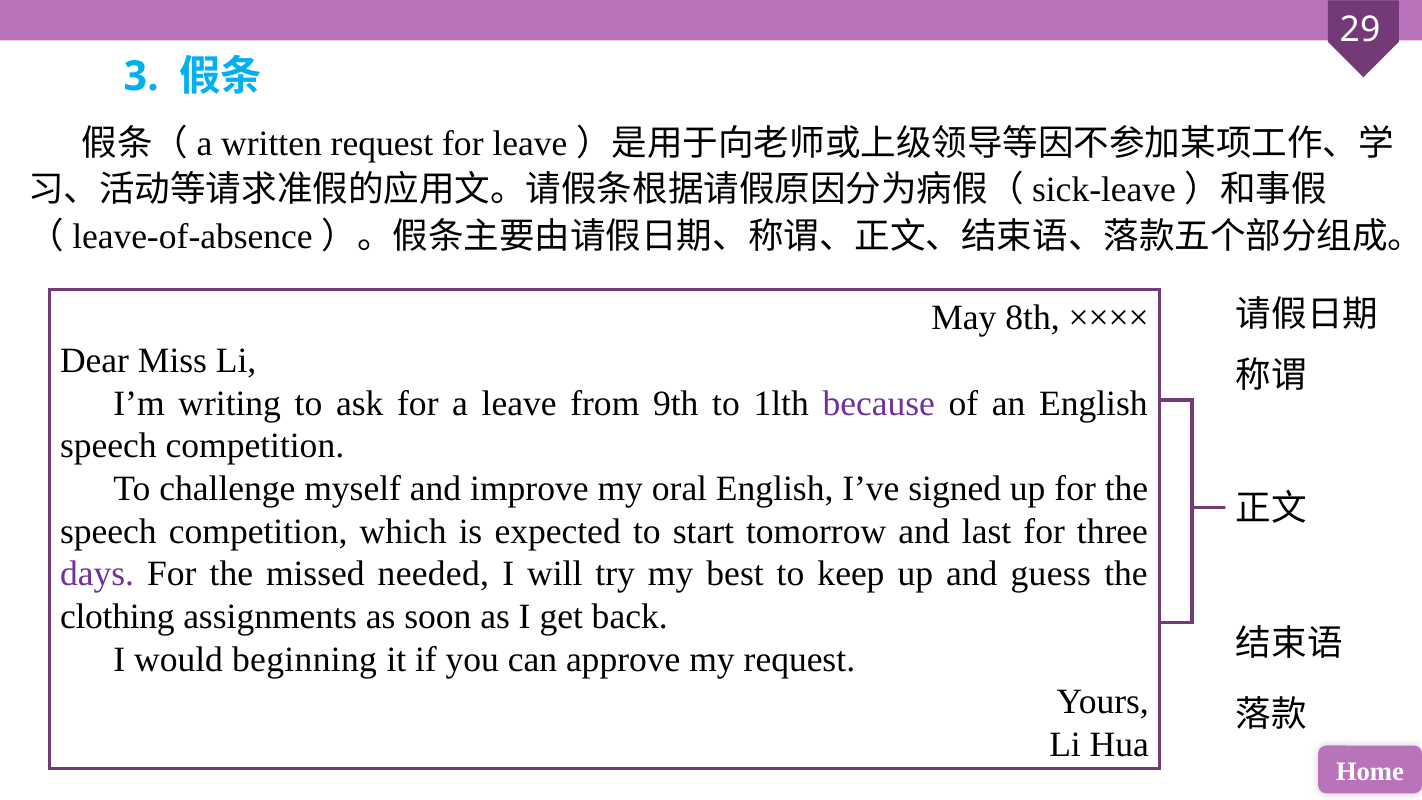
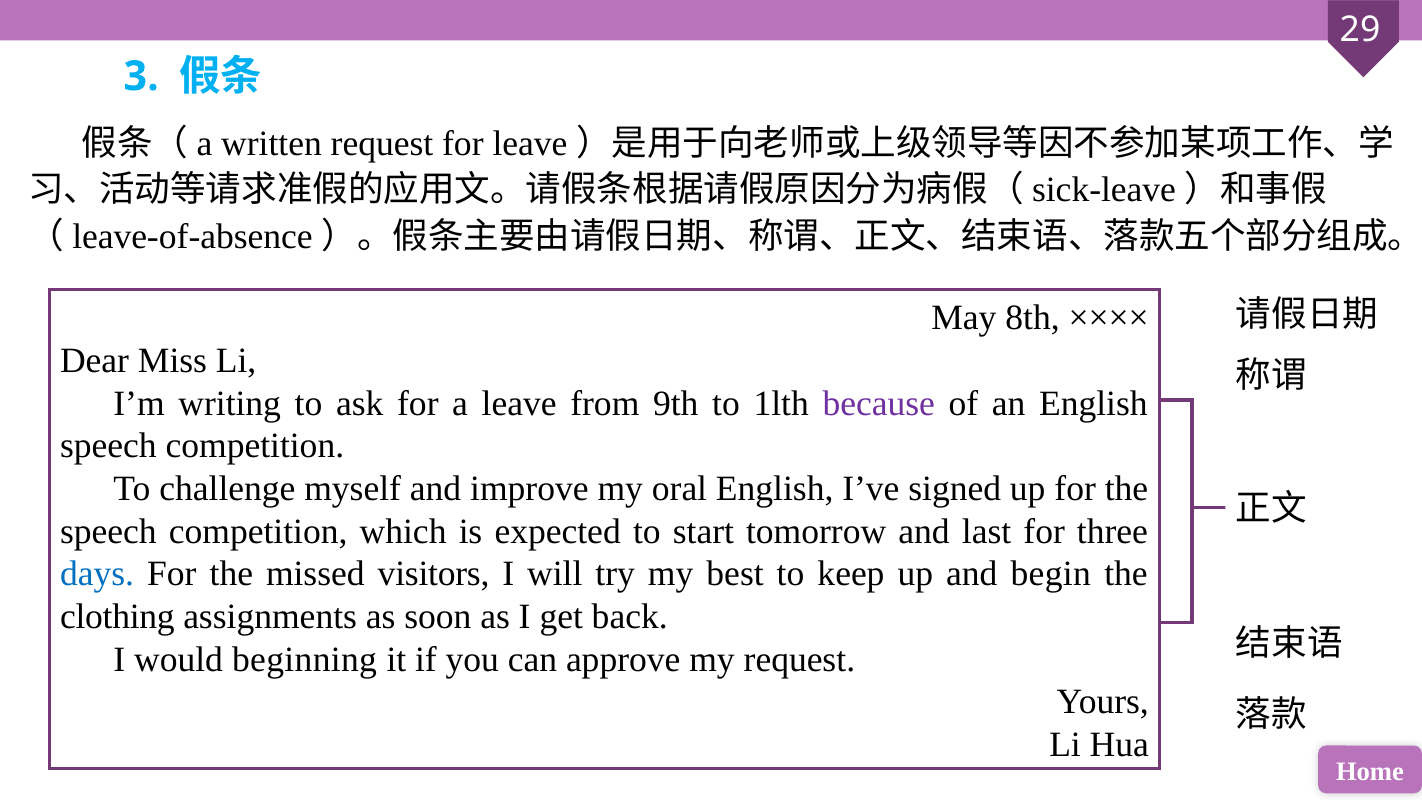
days colour: purple -> blue (97, 574)
needed: needed -> visitors (434, 574)
guess: guess -> begin (1051, 574)
